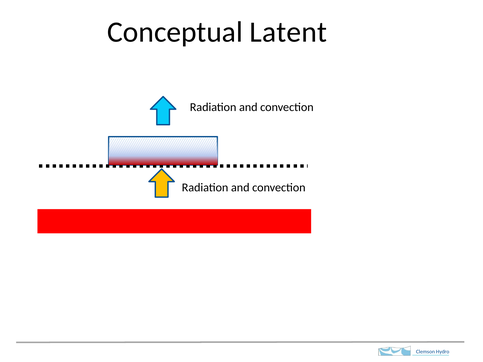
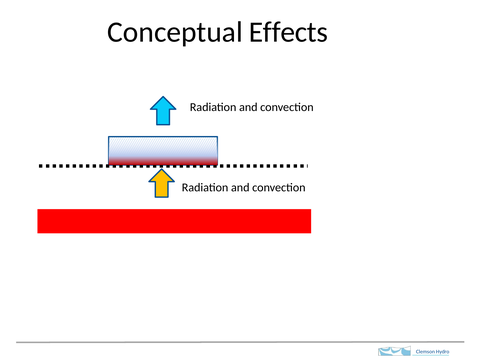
Latent: Latent -> Effects (288, 32)
